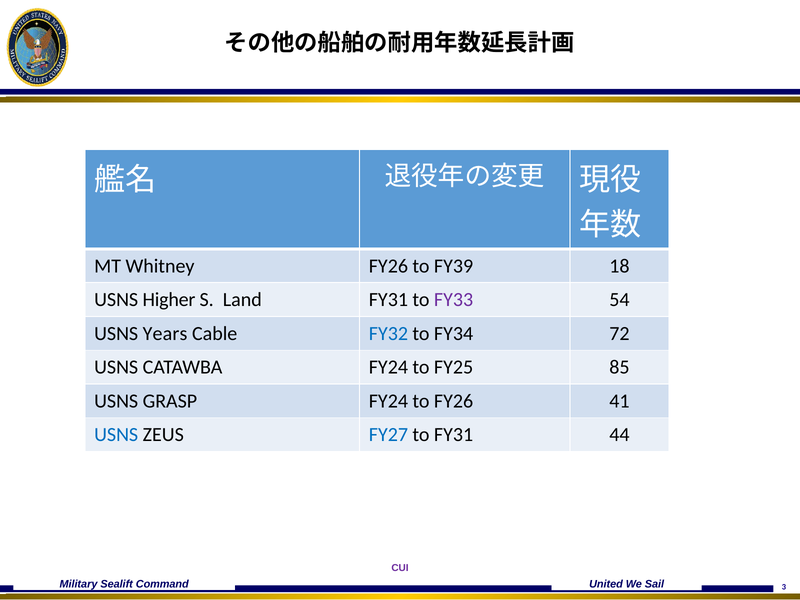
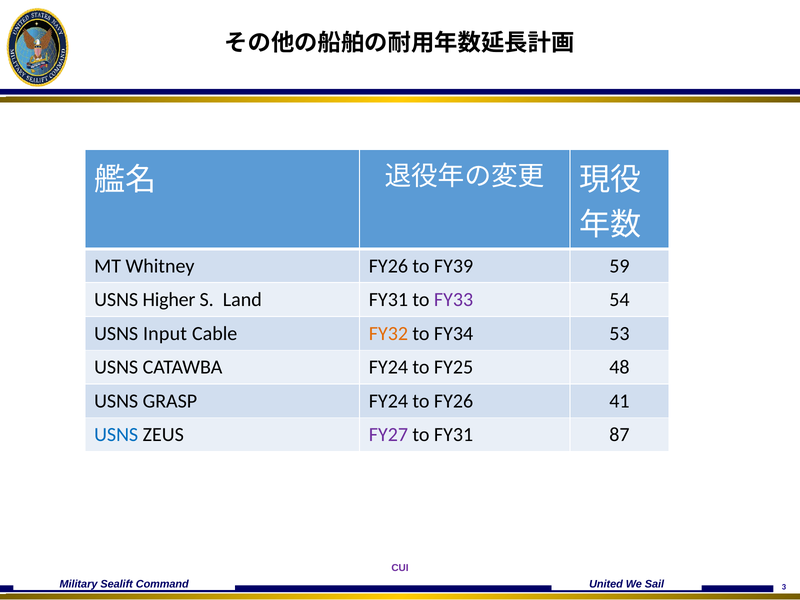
18: 18 -> 59 (619, 266)
Years: Years -> Input (165, 334)
FY32 colour: blue -> orange (388, 334)
72: 72 -> 53 (619, 334)
85: 85 -> 48 (619, 367)
FY27 colour: blue -> purple (388, 435)
44: 44 -> 87 (619, 435)
